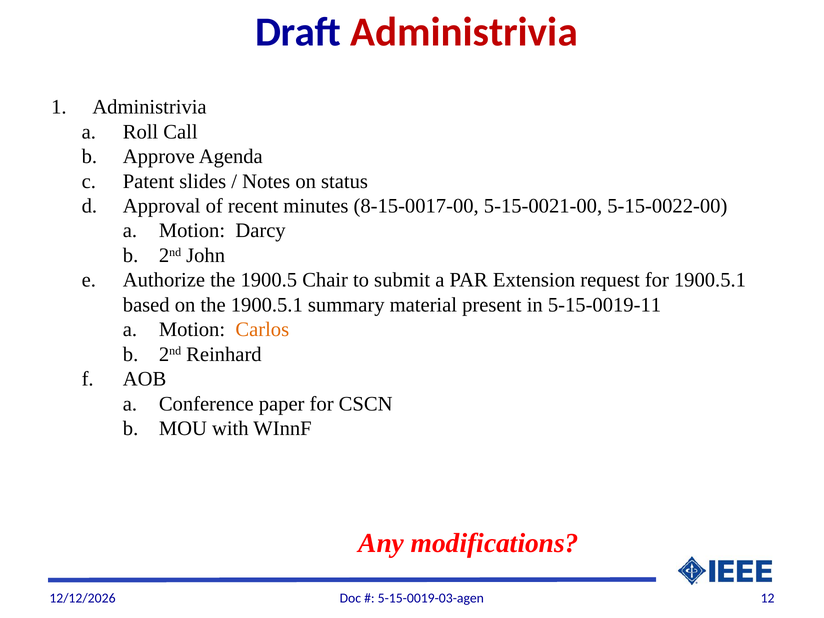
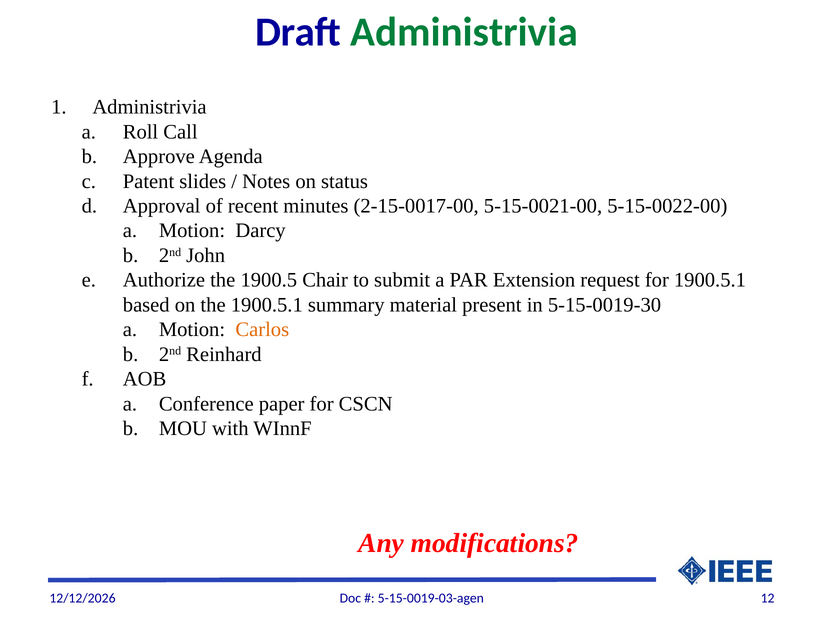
Administrivia colour: red -> green (464, 32)
8-15-0017-00: 8-15-0017-00 -> 2-15-0017-00 (416, 206)
5-15-0019-11: 5-15-0019-11 -> 5-15-0019-30 (605, 305)
